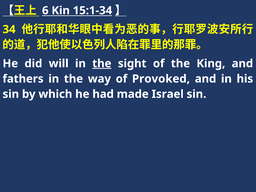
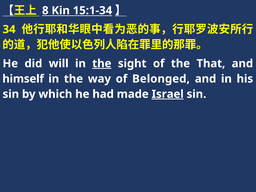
6: 6 -> 8 (45, 11)
King: King -> That (211, 64)
fathers: fathers -> himself (23, 79)
Provoked: Provoked -> Belonged (161, 79)
Israel underline: none -> present (168, 94)
